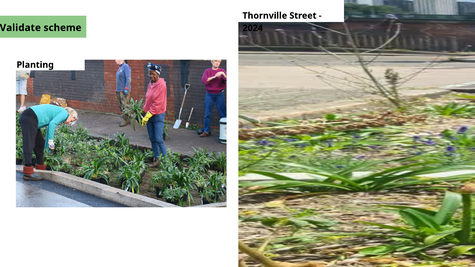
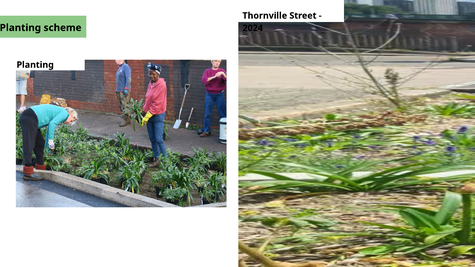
Validate: Validate -> Planting (20, 28)
